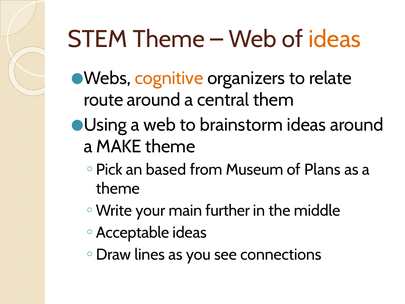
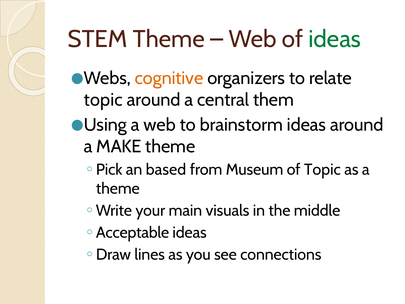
ideas colour: orange -> green (335, 39)
route: route -> topic (103, 100)
of Plans: Plans -> Topic (322, 170)
further: further -> visuals (227, 211)
